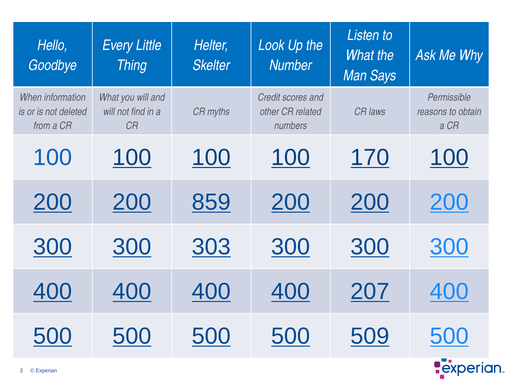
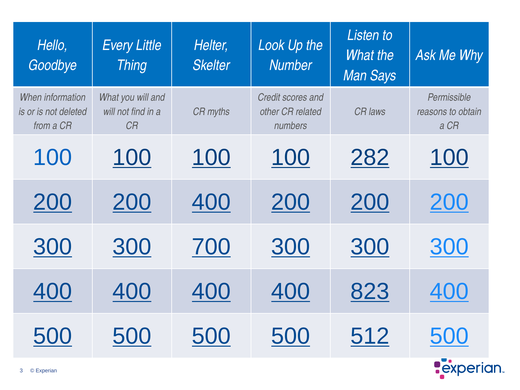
170: 170 -> 282 (370, 157)
200 859: 859 -> 400 (211, 202)
303: 303 -> 700 (211, 247)
207: 207 -> 823 (370, 291)
509: 509 -> 512 (370, 336)
